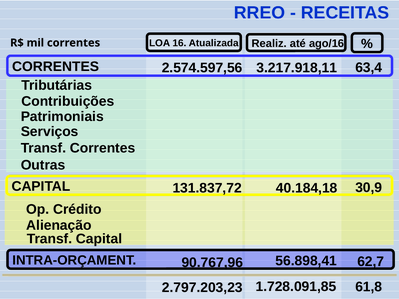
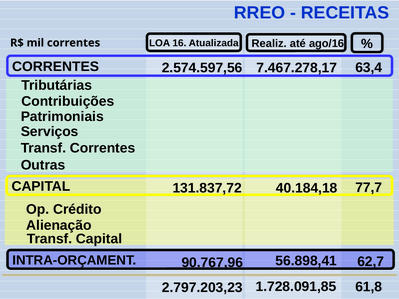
3.217.918,11: 3.217.918,11 -> 7.467.278,17 (297, 68)
30,9: 30,9 -> 77,7 (369, 188)
